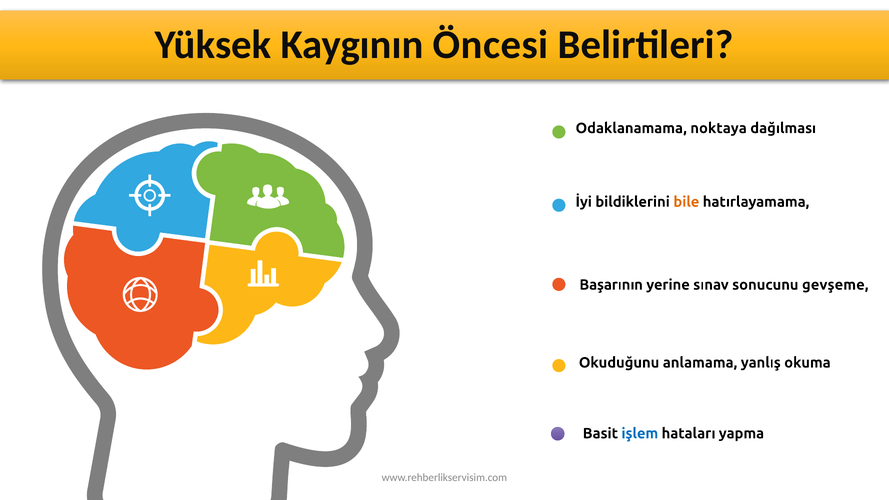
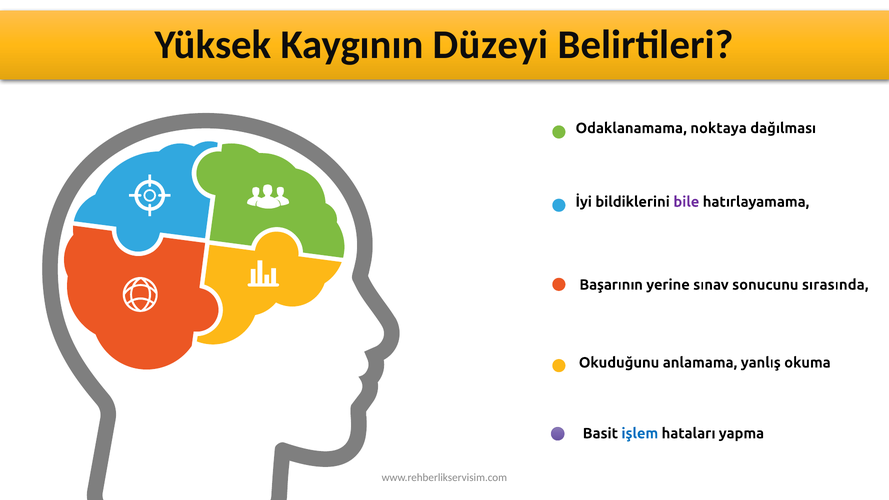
Öncesi: Öncesi -> Düzeyi (491, 45)
bile colour: orange -> purple (686, 202)
gevşeme: gevşeme -> sırasında (835, 285)
